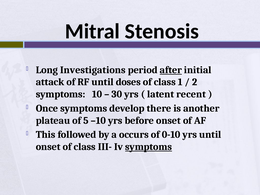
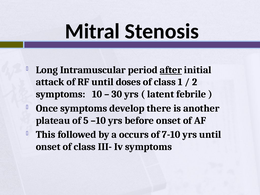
Investigations: Investigations -> Intramuscular (93, 70)
recent: recent -> febrile (191, 94)
0-10: 0-10 -> 7-10 (171, 135)
symptoms underline: present -> none (149, 147)
